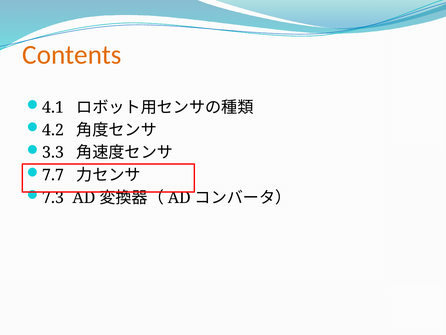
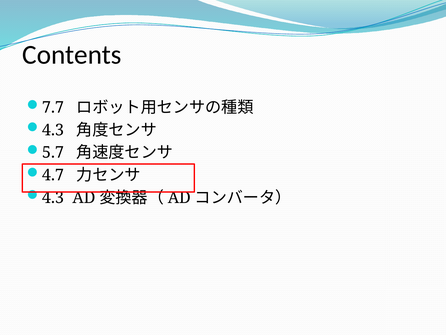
Contents colour: orange -> black (72, 55)
4.1: 4.1 -> 7.7 (53, 107)
4.2: 4.2 -> 4.3 (53, 130)
3.3: 3.3 -> 5.7 (53, 152)
7.7: 7.7 -> 4.7 (53, 175)
7.3: 7.3 -> 4.3 (53, 197)
